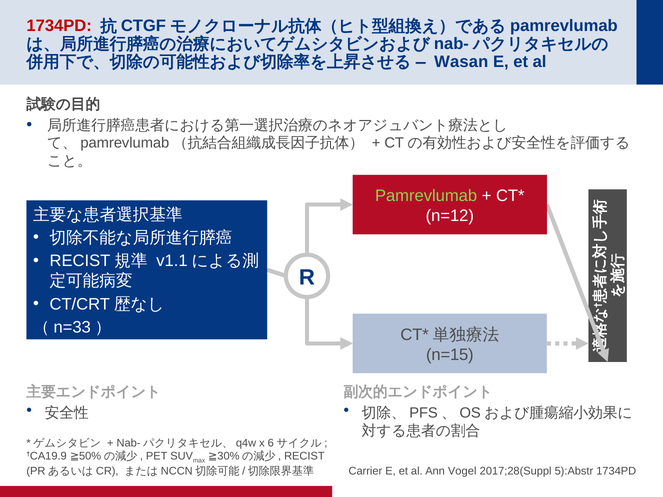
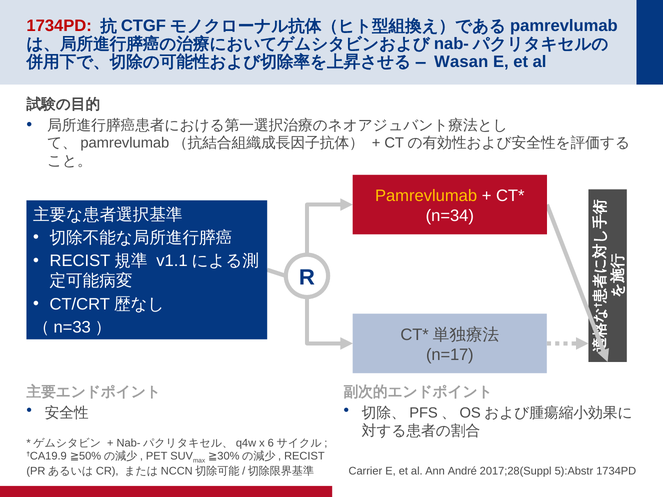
Pamrevlumab colour: light green -> yellow (426, 196)
n=12: n=12 -> n=34 (450, 216)
n=15: n=15 -> n=17 (450, 355)
Vogel: Vogel -> André (462, 471)
